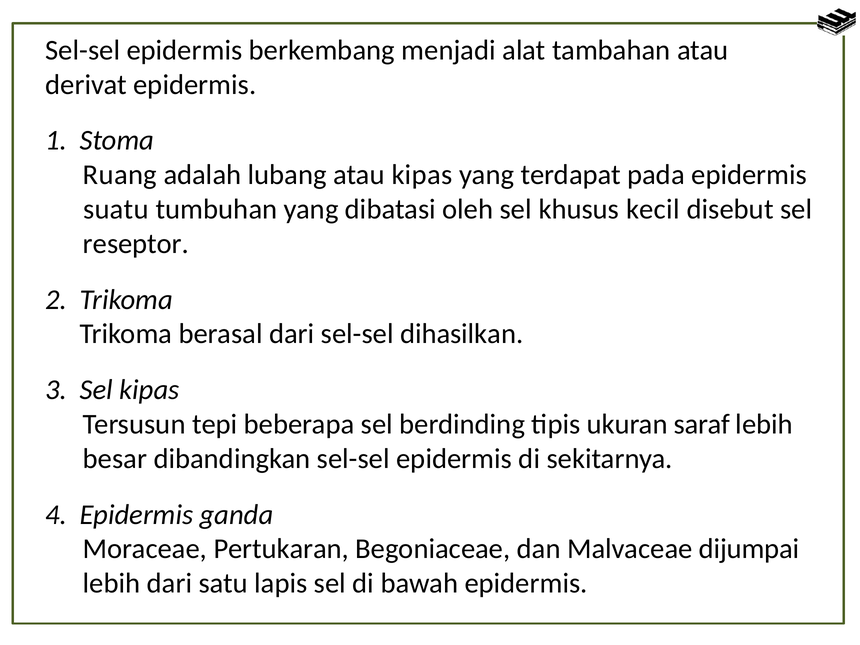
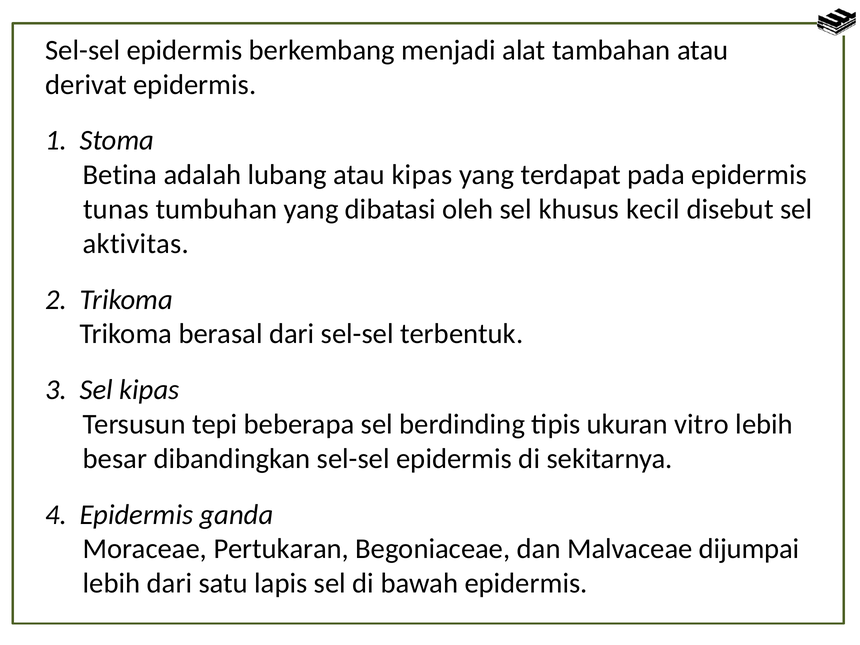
Ruang: Ruang -> Betina (120, 175)
suatu: suatu -> tunas (116, 209)
reseptor: reseptor -> aktivitas (136, 244)
dihasilkan: dihasilkan -> terbentuk (462, 334)
saraf: saraf -> vitro (702, 424)
